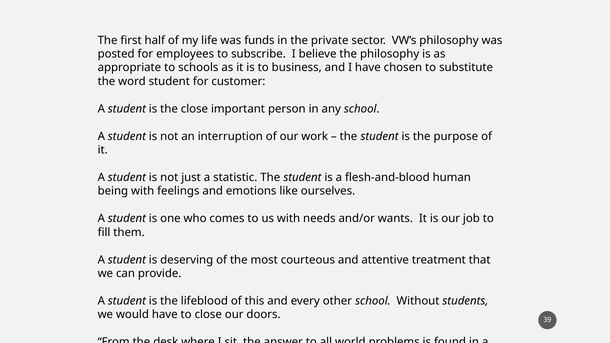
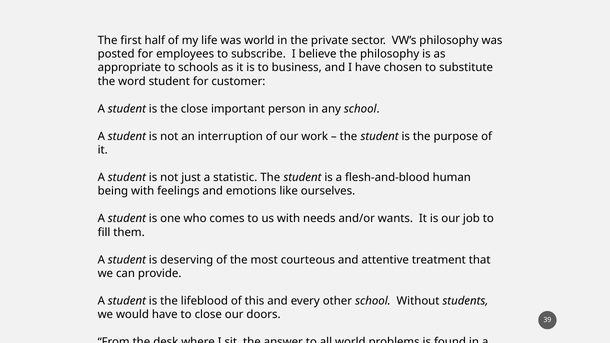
was funds: funds -> world (259, 40)
